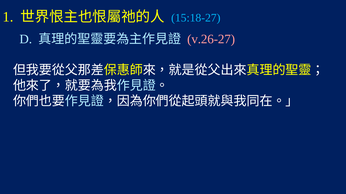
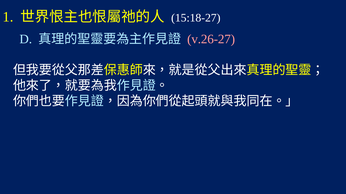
15:18-27 colour: light blue -> white (196, 18)
